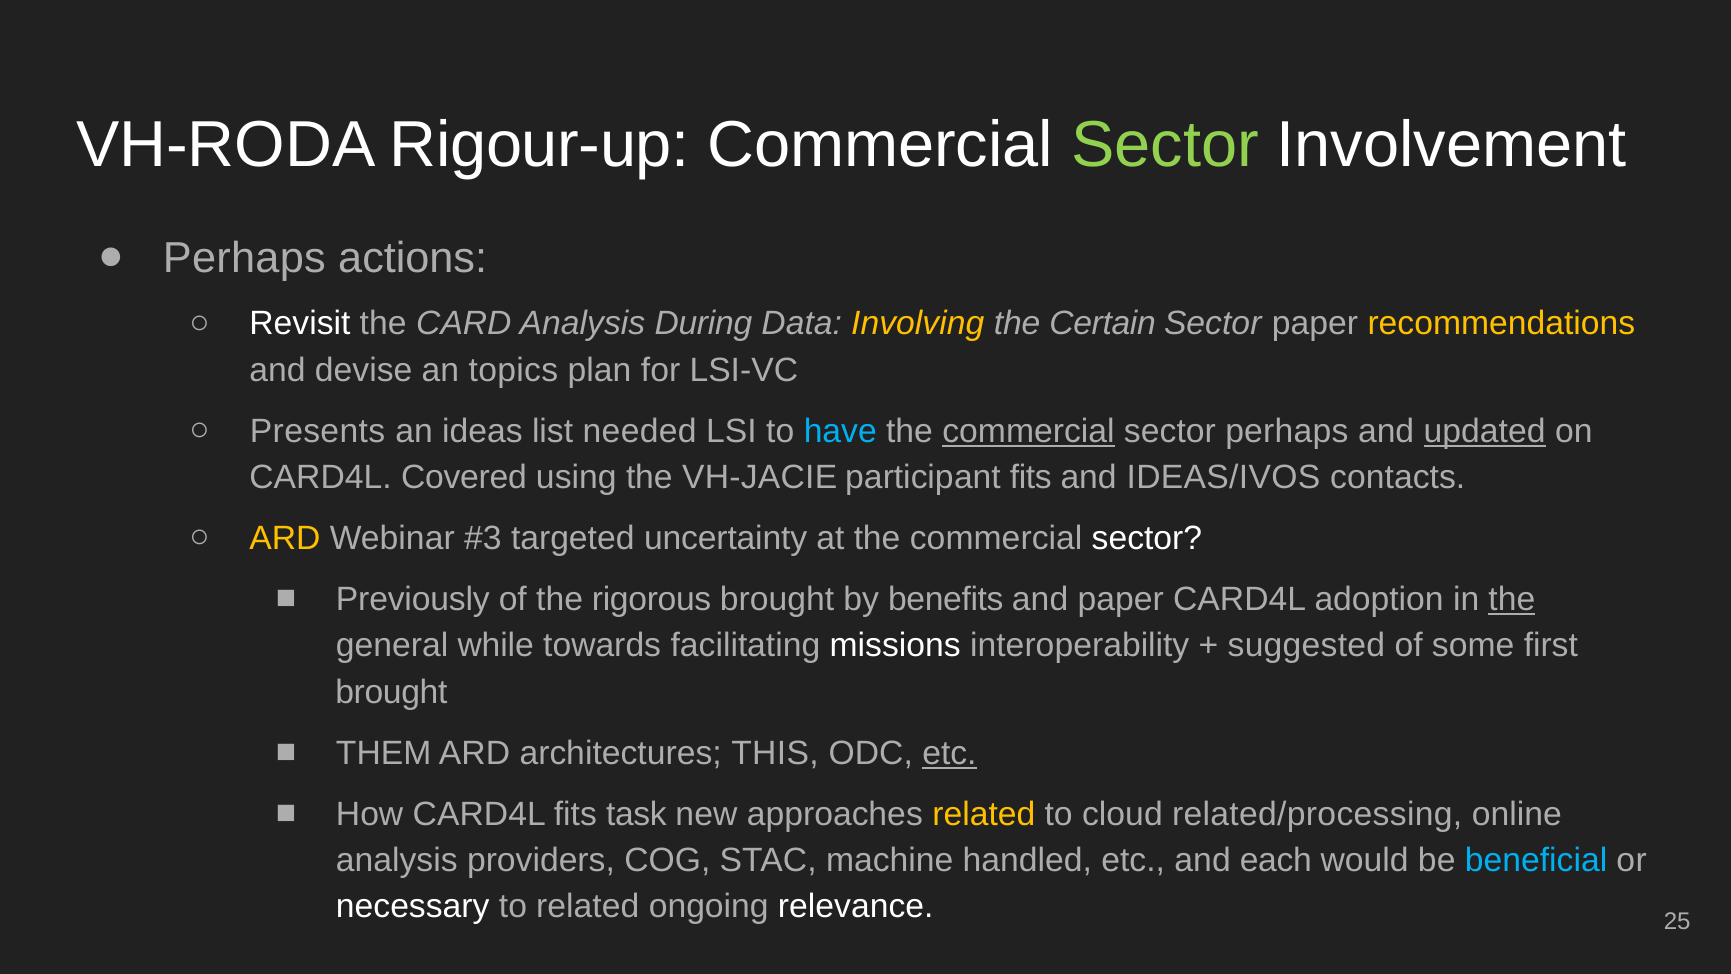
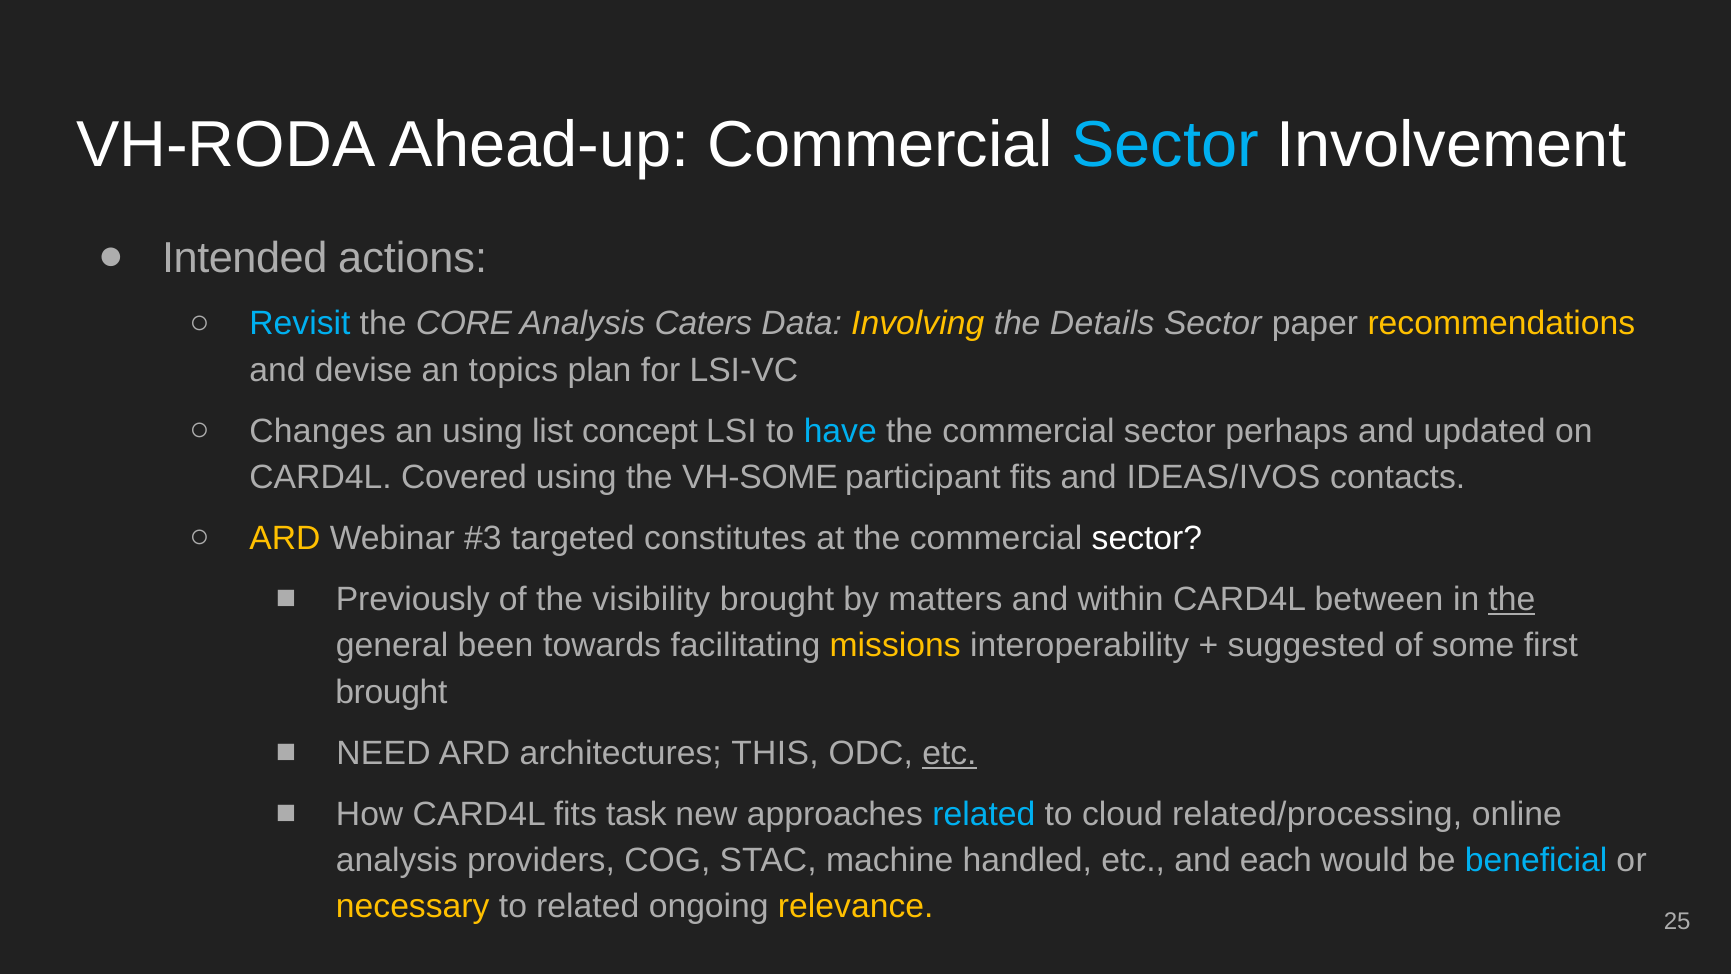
Rigour-up: Rigour-up -> Ahead-up (540, 145)
Sector colour: light green -> light blue (1165, 145)
Perhaps: Perhaps -> Intended (245, 258)
Revisit colour: white -> light blue (300, 324)
CARD: CARD -> CORE (464, 324)
During: During -> Caters (703, 324)
Certain: Certain -> Details (1102, 324)
Presents: Presents -> Changes (318, 431)
an ideas: ideas -> using (482, 431)
needed: needed -> concept (640, 431)
commercial underline: present -> none (1028, 431)
updated underline: present -> none (1485, 431)
VH-JACIE: VH-JACIE -> VH-SOME (760, 477)
uncertainty: uncertainty -> constitutes (725, 538)
rigorous: rigorous -> visibility (651, 599)
benefits: benefits -> matters (945, 599)
and paper: paper -> within (1121, 599)
adoption: adoption -> between (1379, 599)
while: while -> been (495, 646)
missions colour: white -> yellow (895, 646)
THEM: THEM -> NEED (383, 753)
related colour: yellow -> light blue (984, 814)
necessary colour: white -> yellow (413, 907)
relevance colour: white -> yellow (856, 907)
